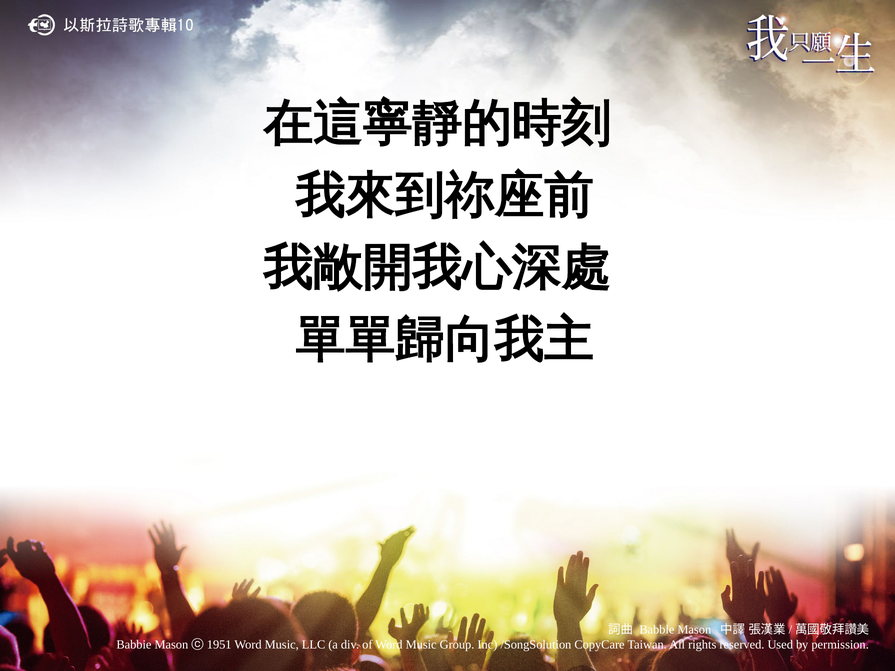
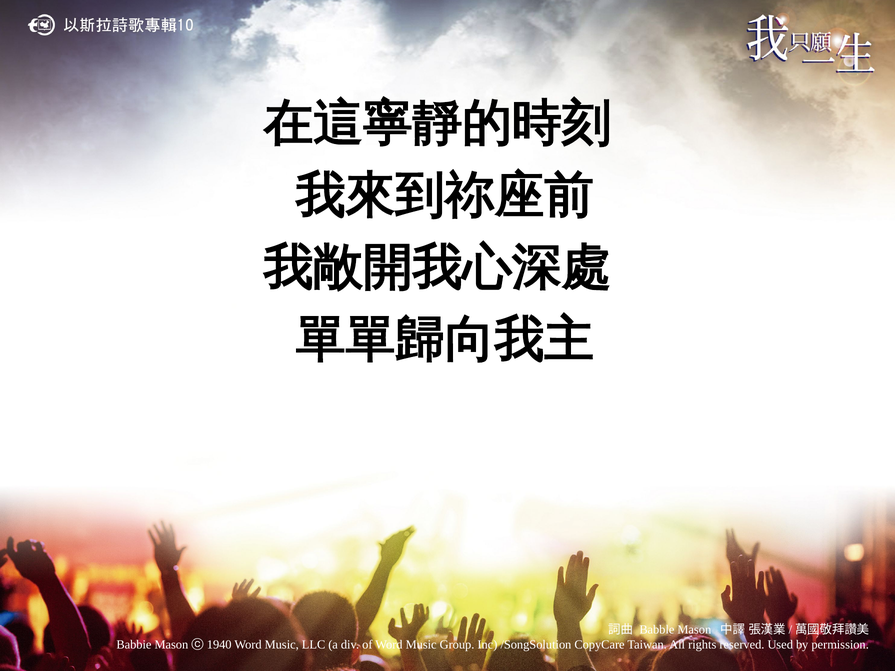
1951: 1951 -> 1940 (219, 645)
